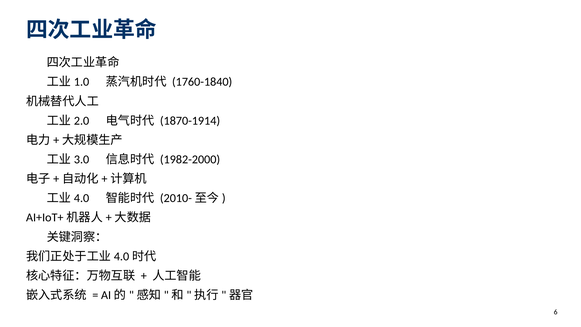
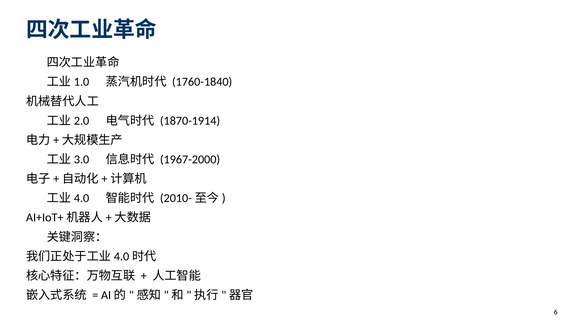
1982-2000: 1982-2000 -> 1967-2000 (190, 159)
